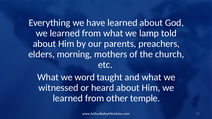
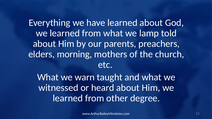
word: word -> warn (85, 77)
temple: temple -> degree (145, 98)
